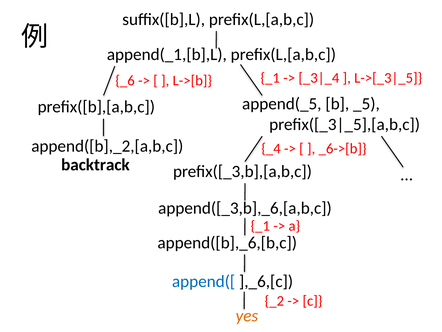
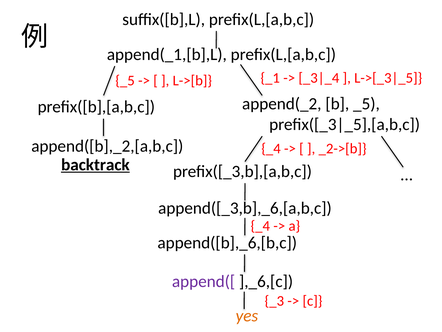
_6: _6 -> _5 (125, 81)
append(_5: append(_5 -> append(_2 (282, 104)
_6->[b: _6->[b -> _2->[b (343, 148)
backtrack underline: none -> present (95, 165)
_1: _1 -> _4 (260, 226)
append([ colour: blue -> purple (204, 281)
_2: _2 -> _3 (274, 301)
